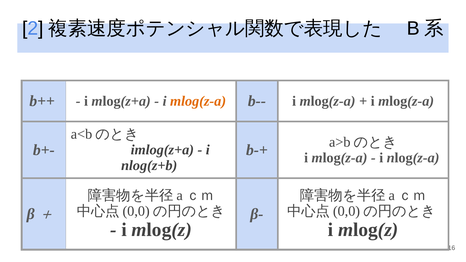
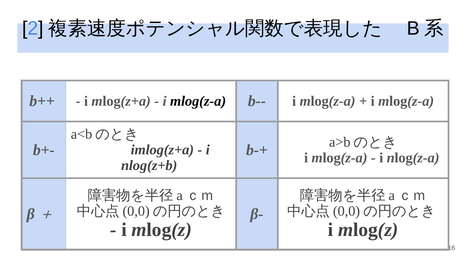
mlog(z-a colour: orange -> black (198, 101)
